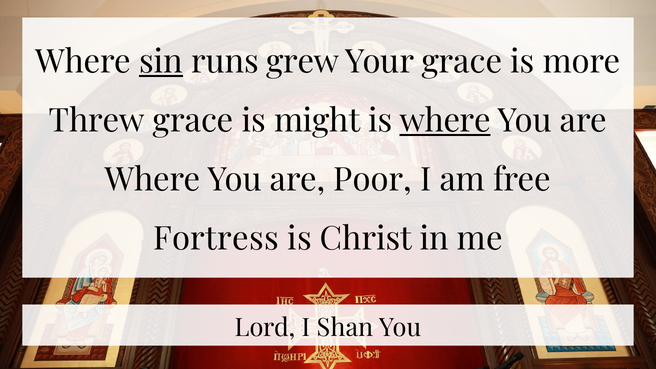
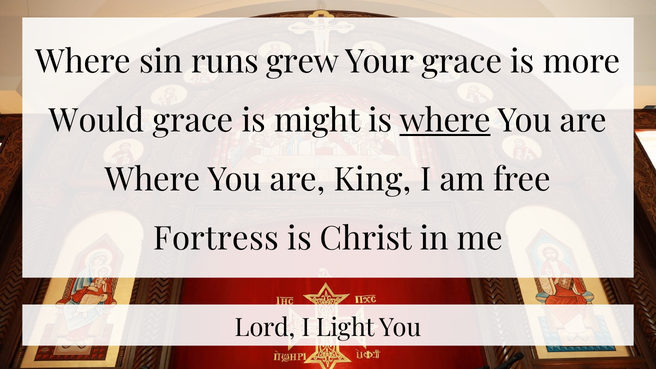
sin underline: present -> none (161, 62)
Threw: Threw -> Would (97, 121)
Poor: Poor -> King (373, 180)
Shan: Shan -> Light (345, 328)
